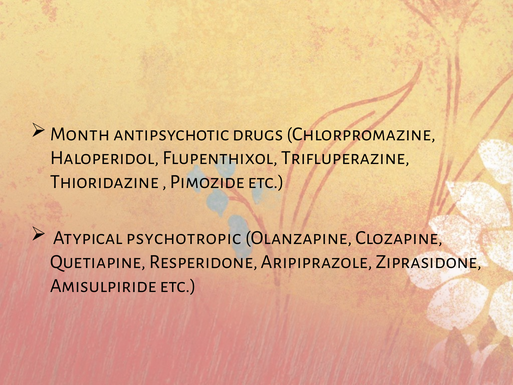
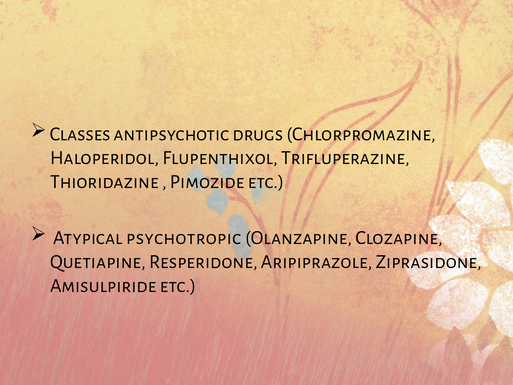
Month: Month -> Classes (80, 134)
